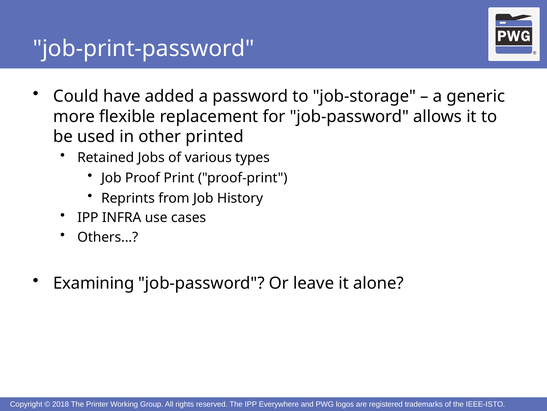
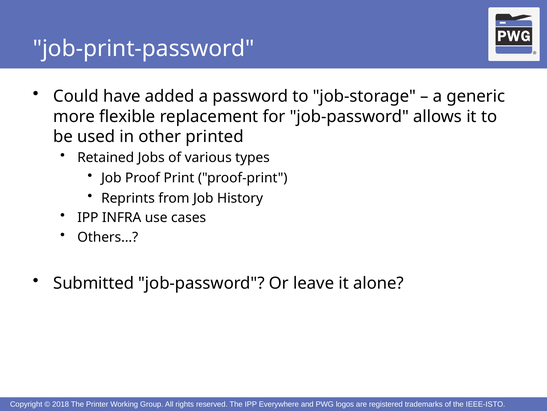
Examining: Examining -> Submitted (94, 283)
